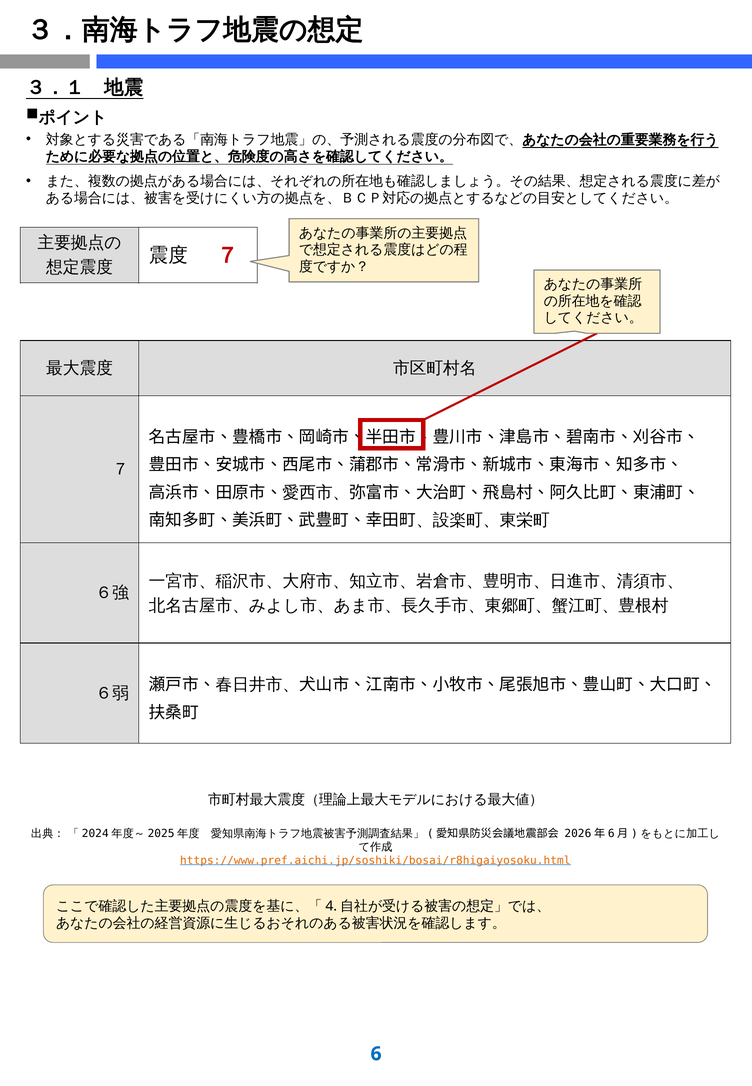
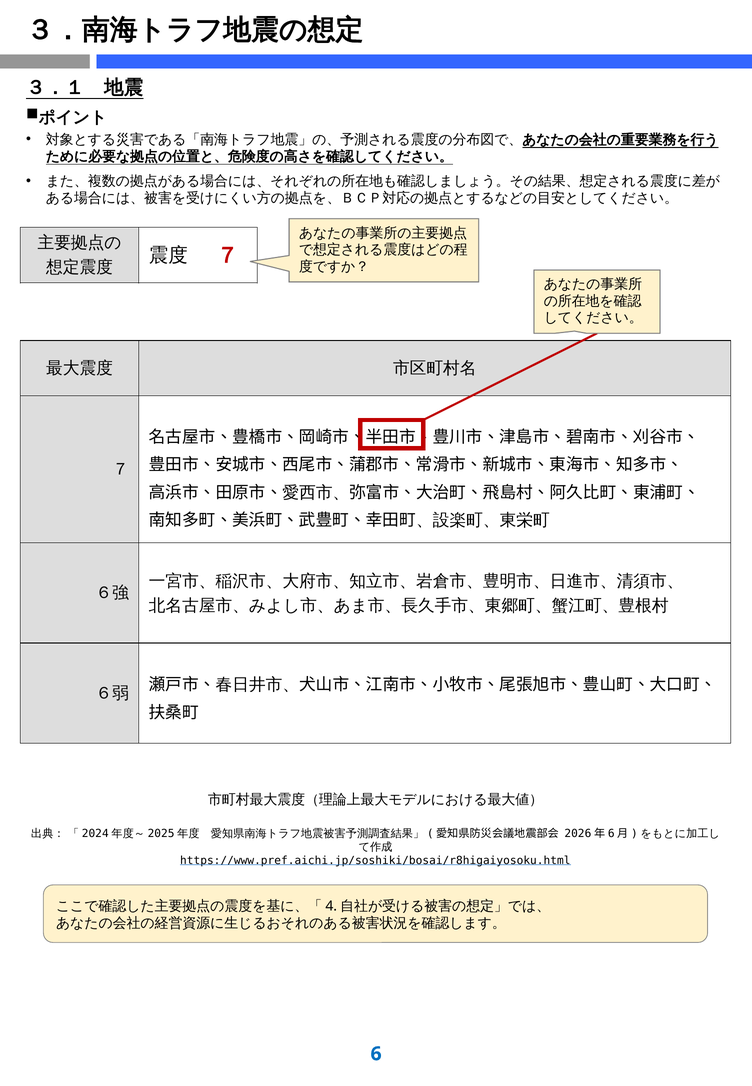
https://www.pref.aichi.jp/soshiki/bosai/r8higaiyosoku.html colour: orange -> black (375, 861)
